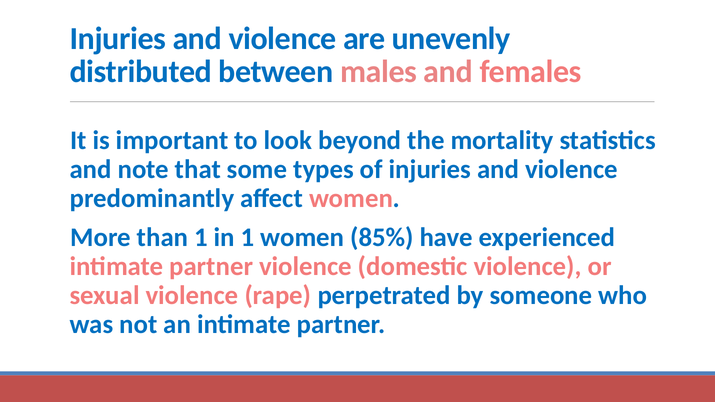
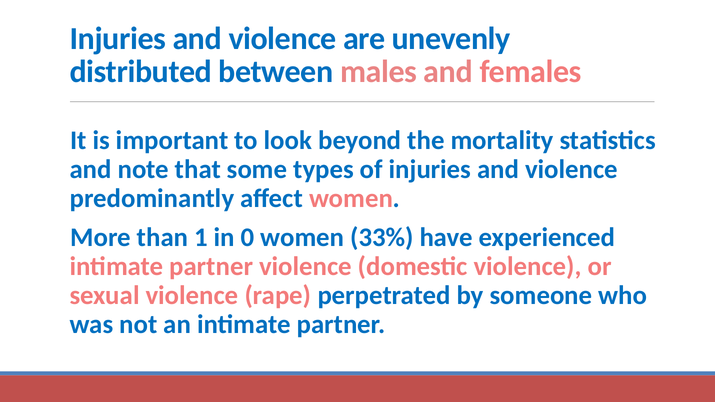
in 1: 1 -> 0 (247, 238)
85%: 85% -> 33% (382, 238)
